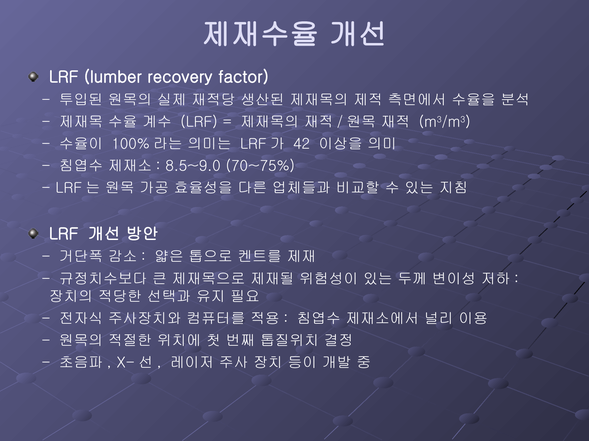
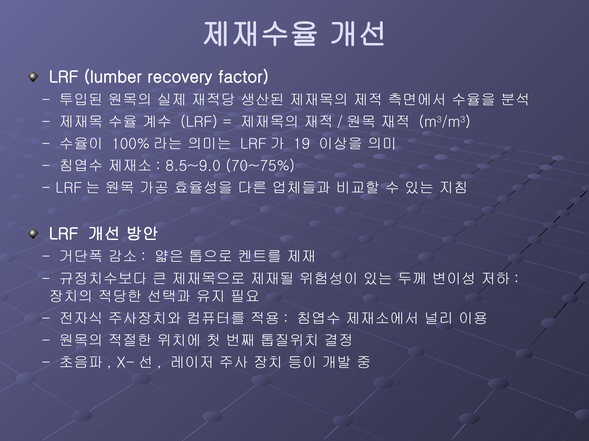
42: 42 -> 19 (302, 144)
